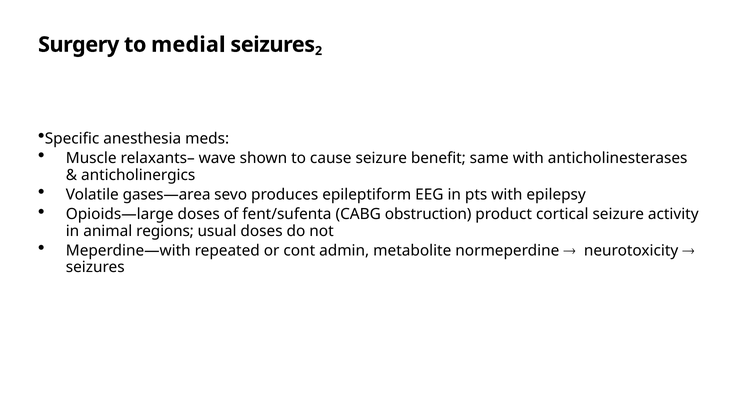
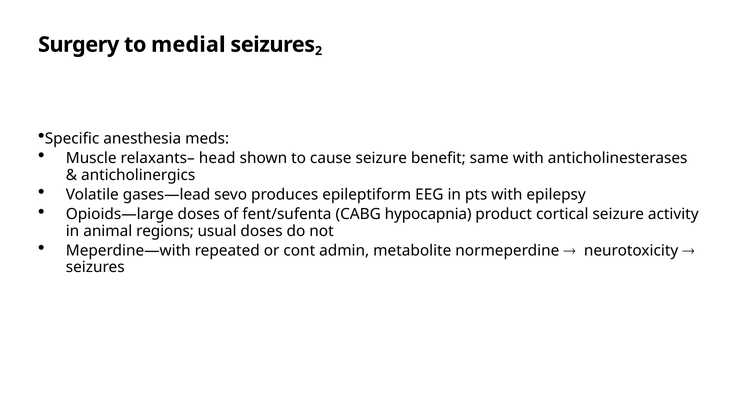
wave: wave -> head (217, 158)
gases—area: gases—area -> gases—lead (167, 195)
obstruction: obstruction -> hypocapnia (428, 214)
